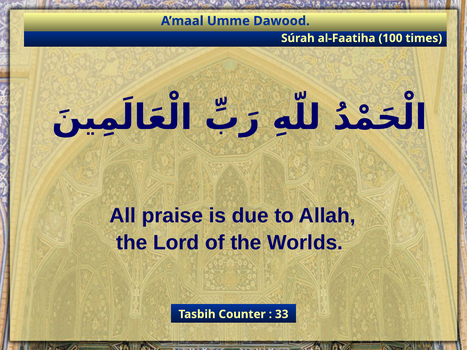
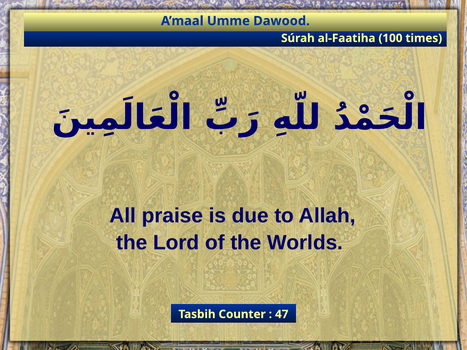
33: 33 -> 47 (282, 314)
